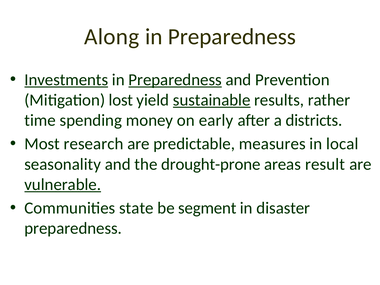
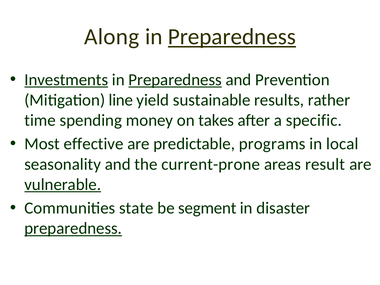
Preparedness underline: none -> present (232, 37)
lost: lost -> line (121, 100)
sustainable underline: present -> none (212, 100)
early: early -> takes (216, 120)
districts: districts -> specific (314, 120)
research: research -> effective (94, 144)
measures: measures -> programs (272, 144)
drought-prone: drought-prone -> current-prone (211, 164)
preparedness underline: none -> present (73, 228)
